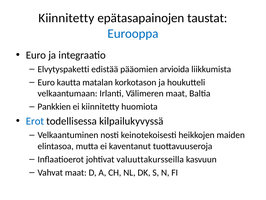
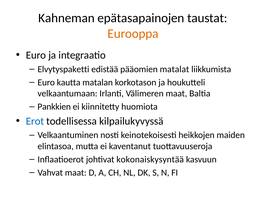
Kiinnitetty: Kiinnitetty -> Kahneman (66, 18)
Eurooppa colour: blue -> orange (133, 33)
arvioida: arvioida -> matalat (174, 69)
valuuttakursseilla: valuuttakursseilla -> kokonaiskysyntää (150, 159)
